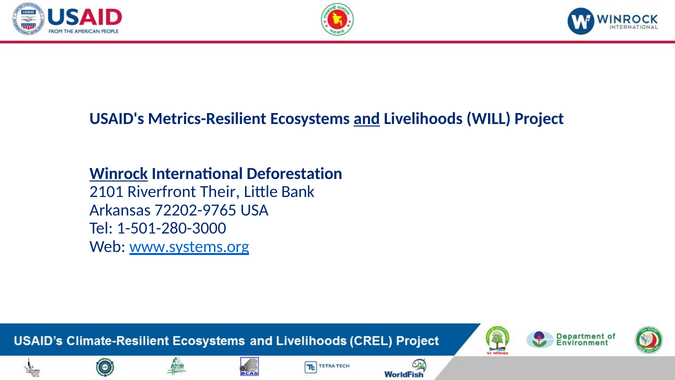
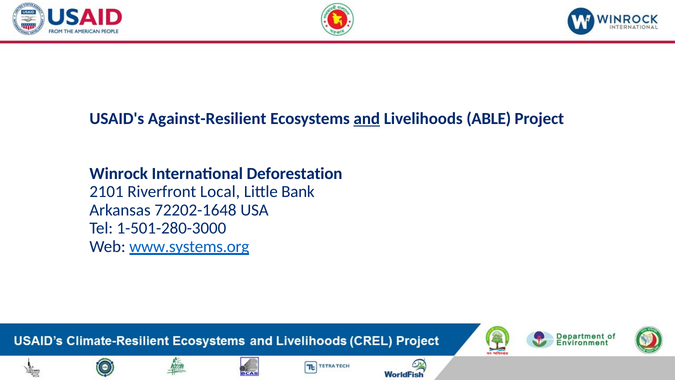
Metrics-Resilient: Metrics-Resilient -> Against-Resilient (207, 119)
WILL: WILL -> ABLE (489, 119)
Winrock underline: present -> none (119, 173)
Their: Their -> Local (220, 192)
72202-9765: 72202-9765 -> 72202-1648 (195, 210)
